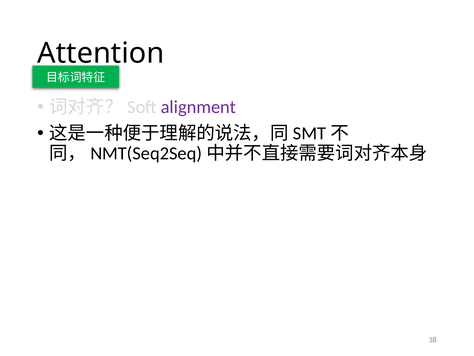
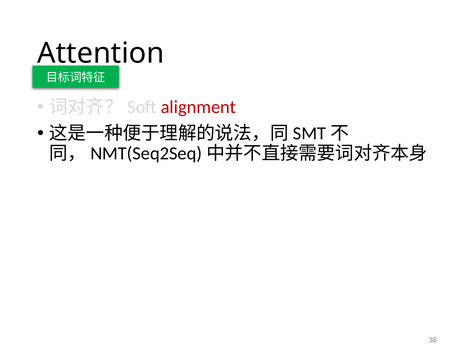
alignment colour: purple -> red (198, 107)
